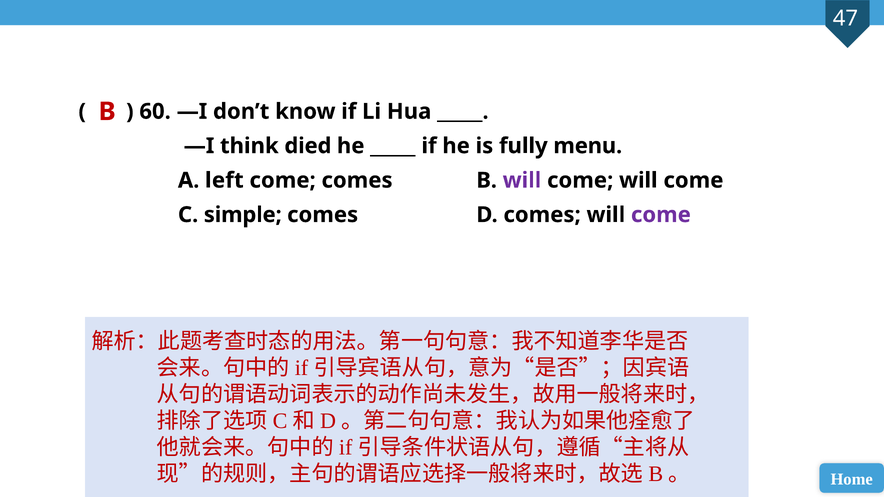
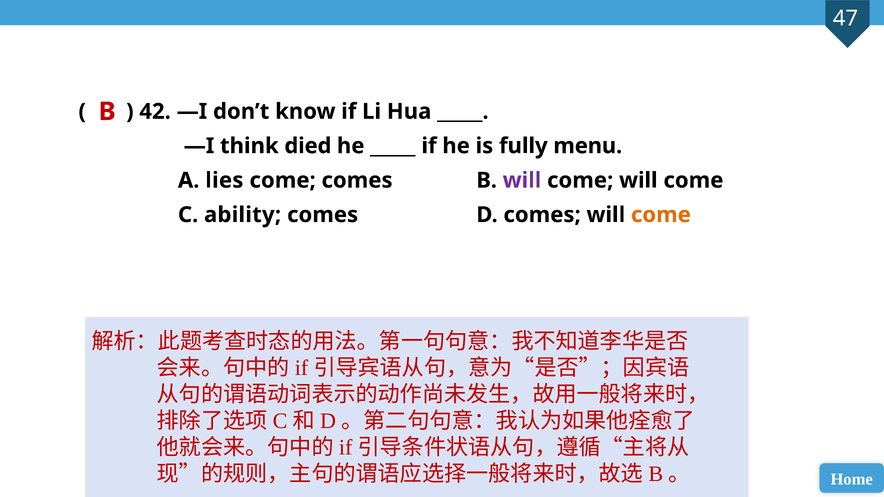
60: 60 -> 42 (155, 112)
left: left -> lies (224, 180)
simple: simple -> ability (243, 215)
come colour: purple -> orange (661, 215)
